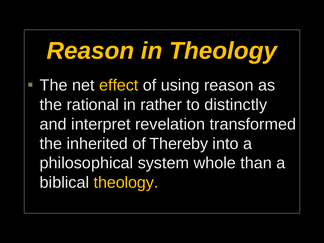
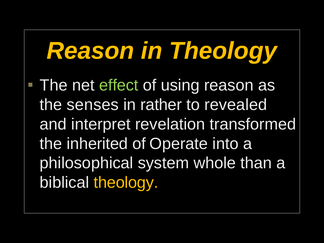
effect colour: yellow -> light green (119, 85)
rational: rational -> senses (93, 105)
distinctly: distinctly -> revealed (236, 105)
Thereby: Thereby -> Operate (179, 144)
